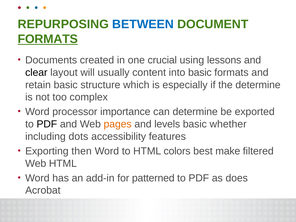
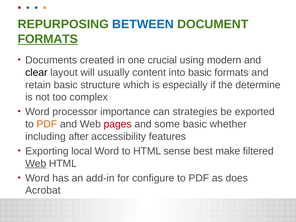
lessons: lessons -> modern (224, 60)
can determine: determine -> strategies (195, 112)
PDF colour: black -> orange (47, 124)
pages colour: orange -> red (118, 124)
levels: levels -> some (167, 124)
dots: dots -> after (79, 136)
then: then -> local (82, 151)
colors: colors -> sense (177, 151)
Web underline: none -> present (36, 163)
patterned: patterned -> configure (153, 178)
